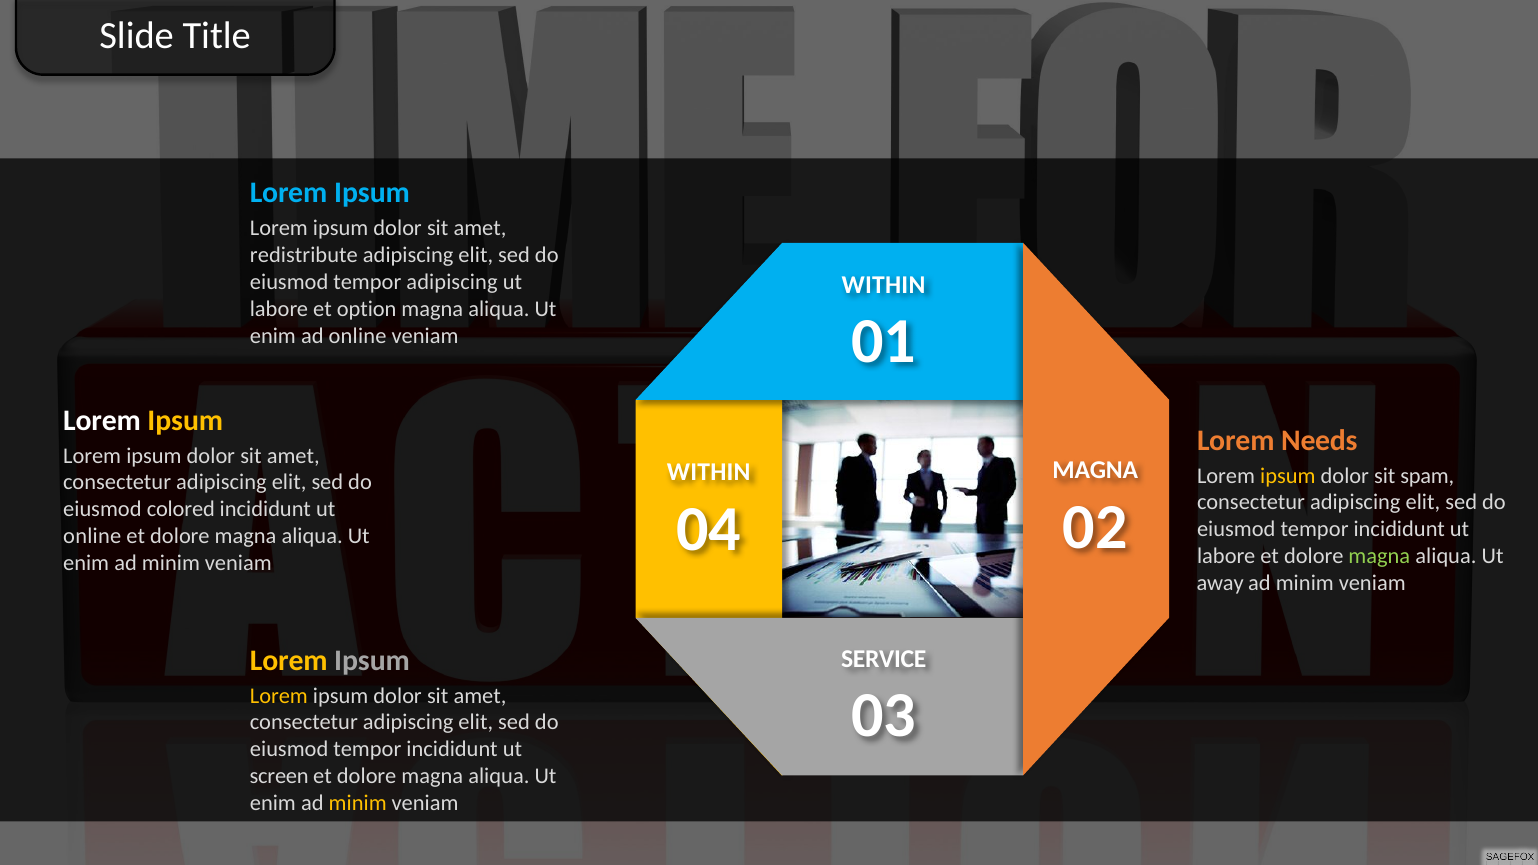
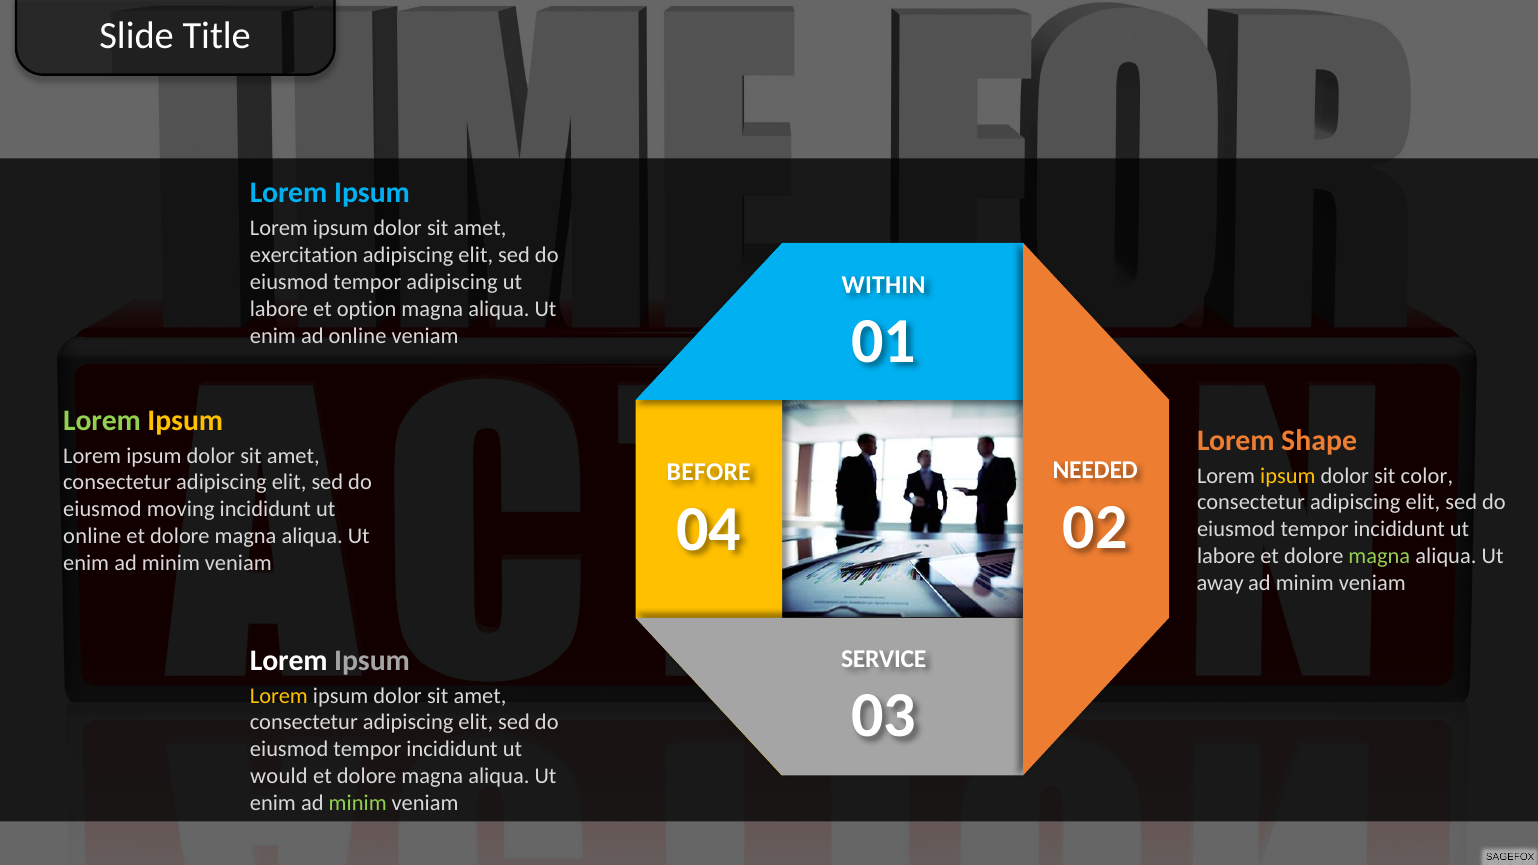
redistribute: redistribute -> exercitation (304, 255)
Lorem colour: white -> light green (102, 420)
Needs: Needs -> Shape (1319, 440)
MAGNA: MAGNA -> NEEDED (1095, 470)
WITHIN: WITHIN -> BEFORE (709, 472)
spam: spam -> color (1427, 476)
colored: colored -> moving (181, 510)
Lorem colour: yellow -> white (289, 660)
screen: screen -> would (279, 777)
minim colour: yellow -> light green (358, 803)
